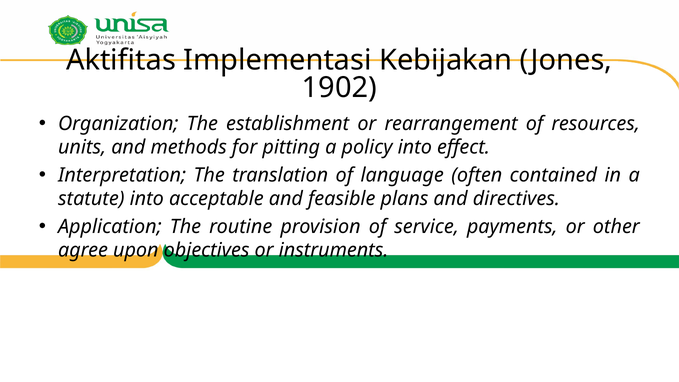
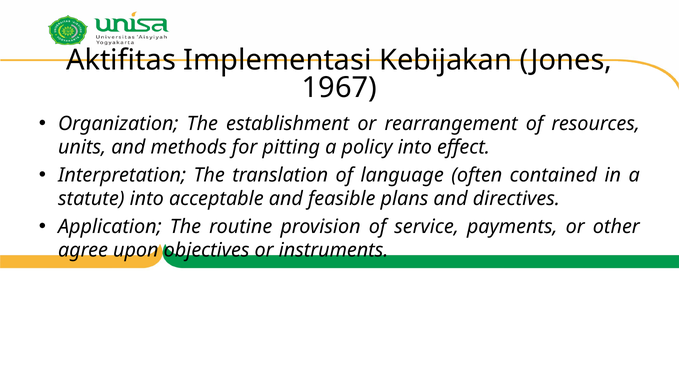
1902: 1902 -> 1967 (339, 88)
